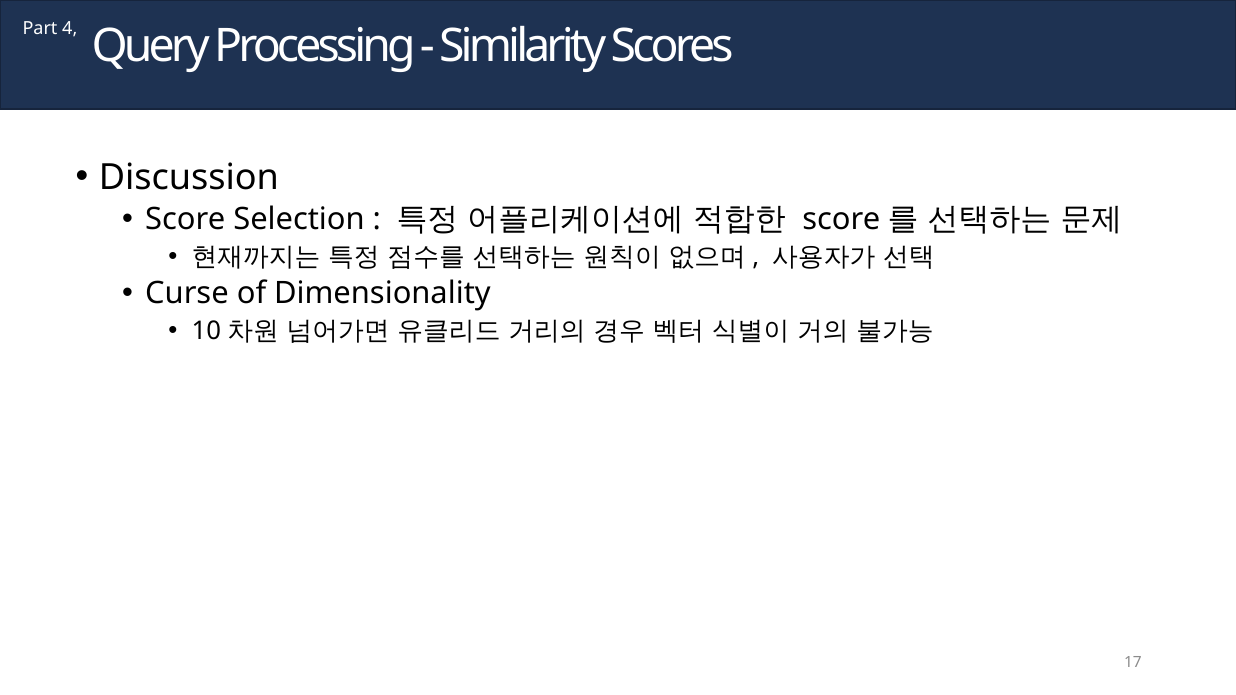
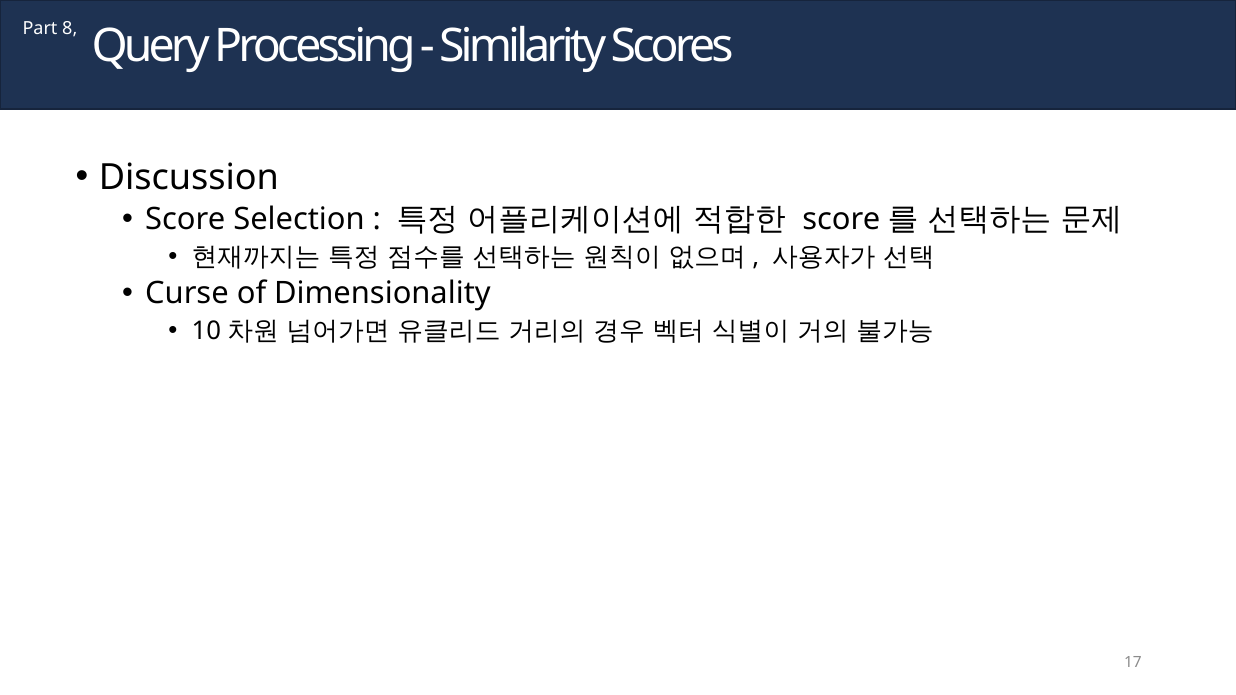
4: 4 -> 8 (70, 29)
